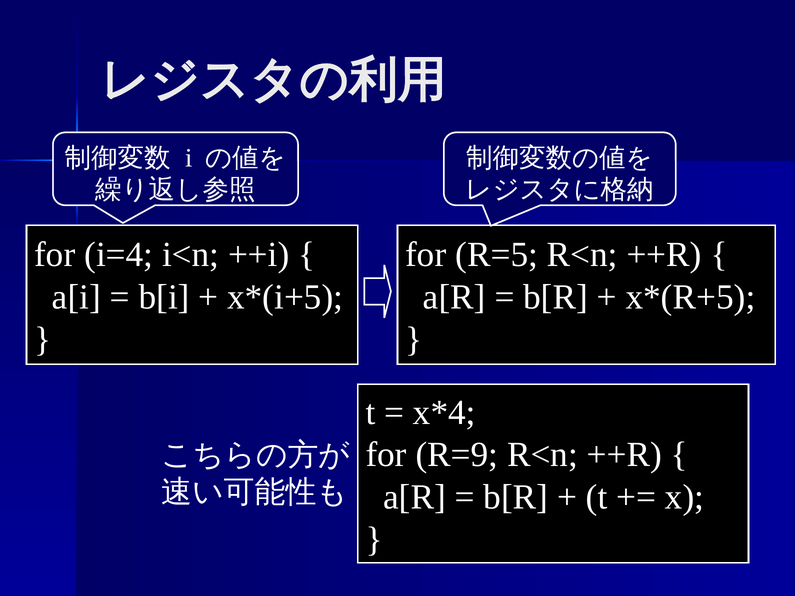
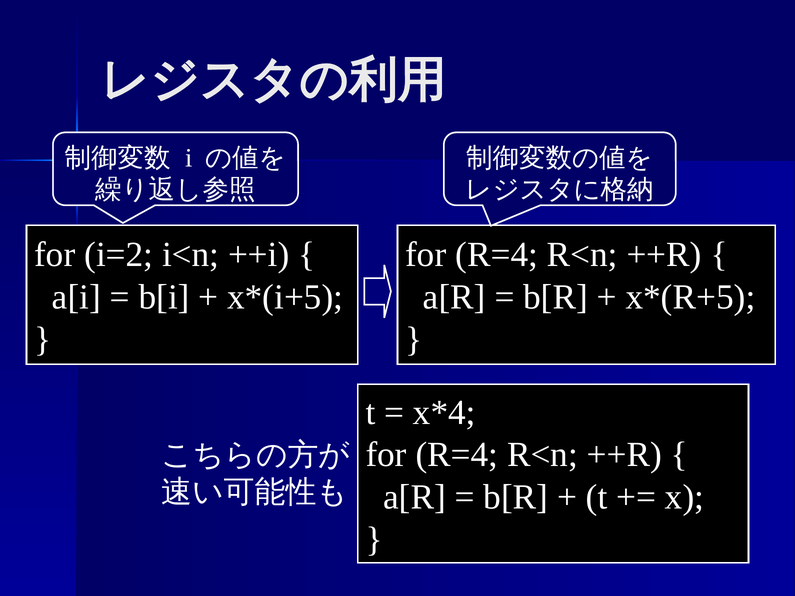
i=4: i=4 -> i=2 (119, 255)
R=5: R=5 -> R=4 (497, 255)
R=9: R=9 -> R=4 (457, 455)
